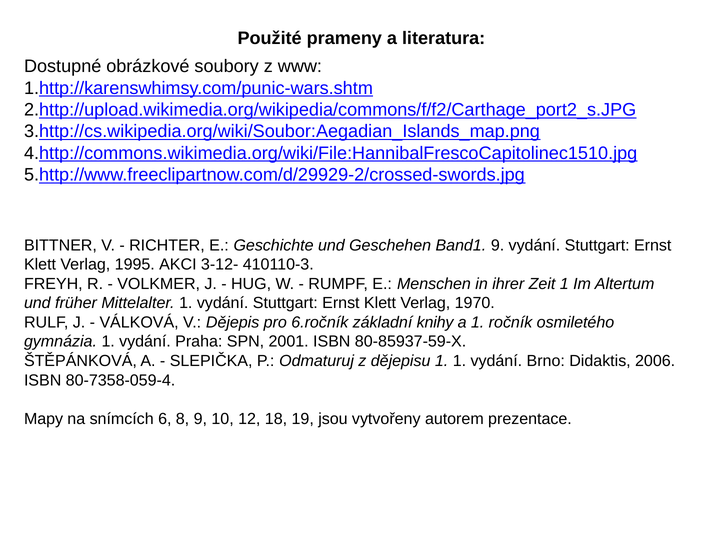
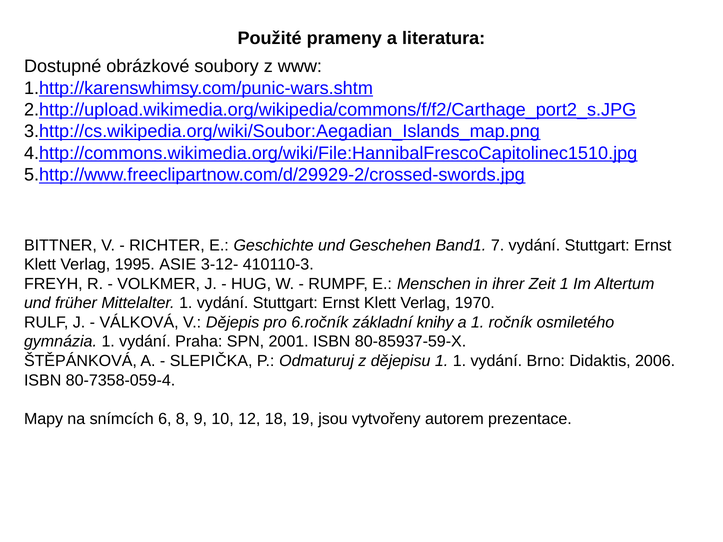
Band1 9: 9 -> 7 (498, 246)
AKCI: AKCI -> ASIE (178, 265)
